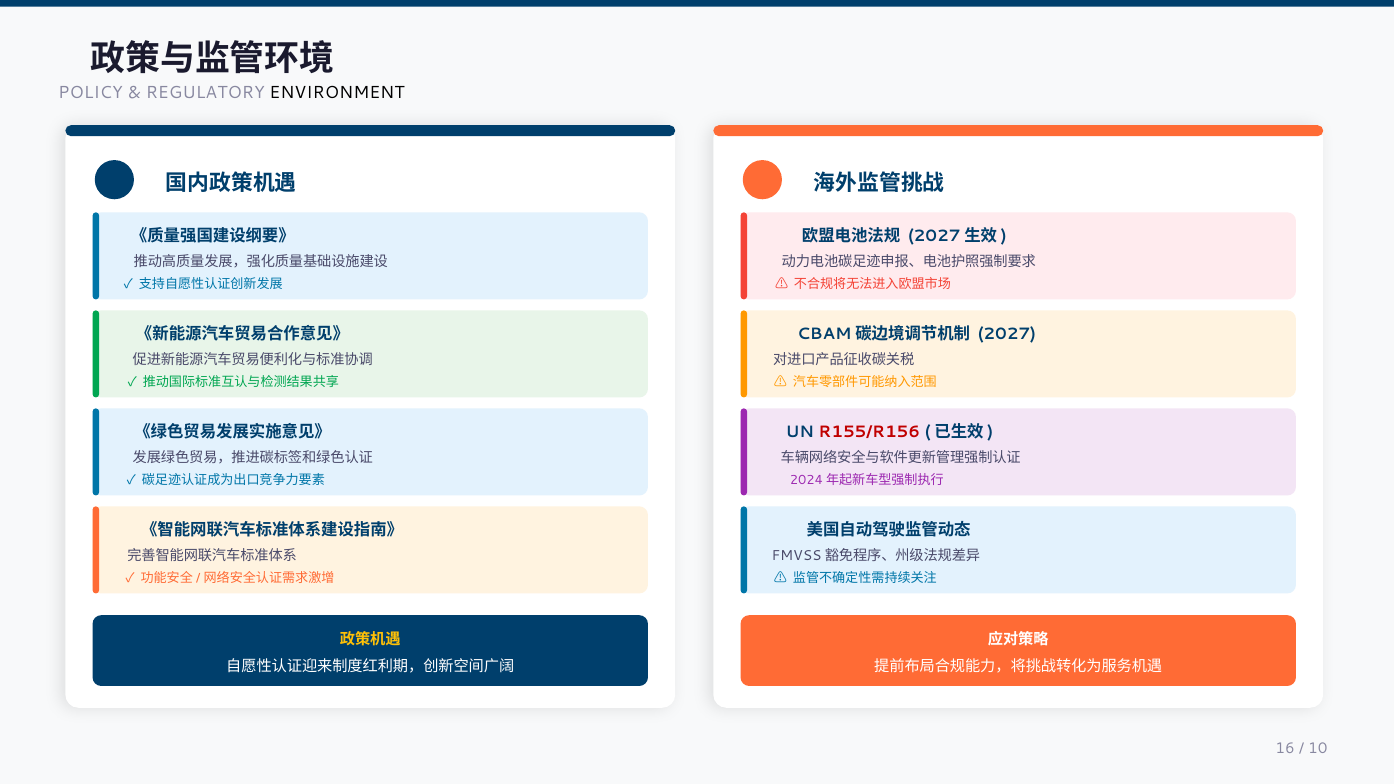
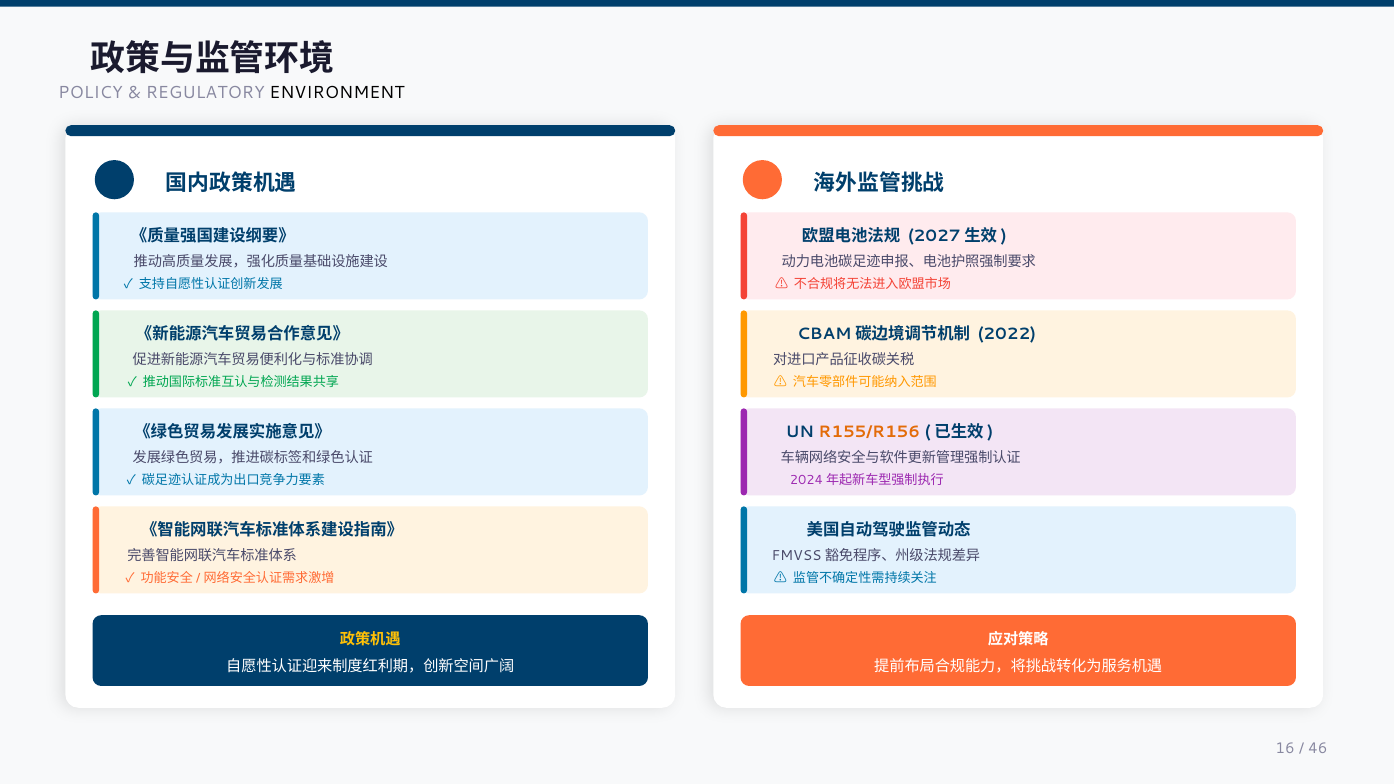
2027: 2027 -> 2022 (1007, 335)
R155/R156 colour: red -> orange (869, 433)
10: 10 -> 46 (1318, 749)
